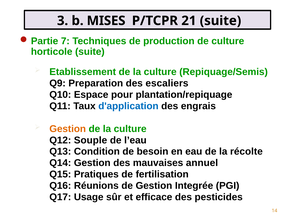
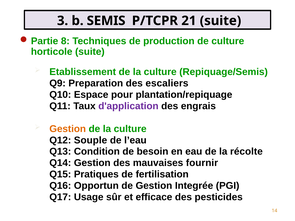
MISES: MISES -> SEMIS (106, 21)
7: 7 -> 8 (65, 41)
d'application colour: blue -> purple (128, 106)
annuel: annuel -> fournir (202, 163)
Réunions: Réunions -> Opportun (96, 186)
